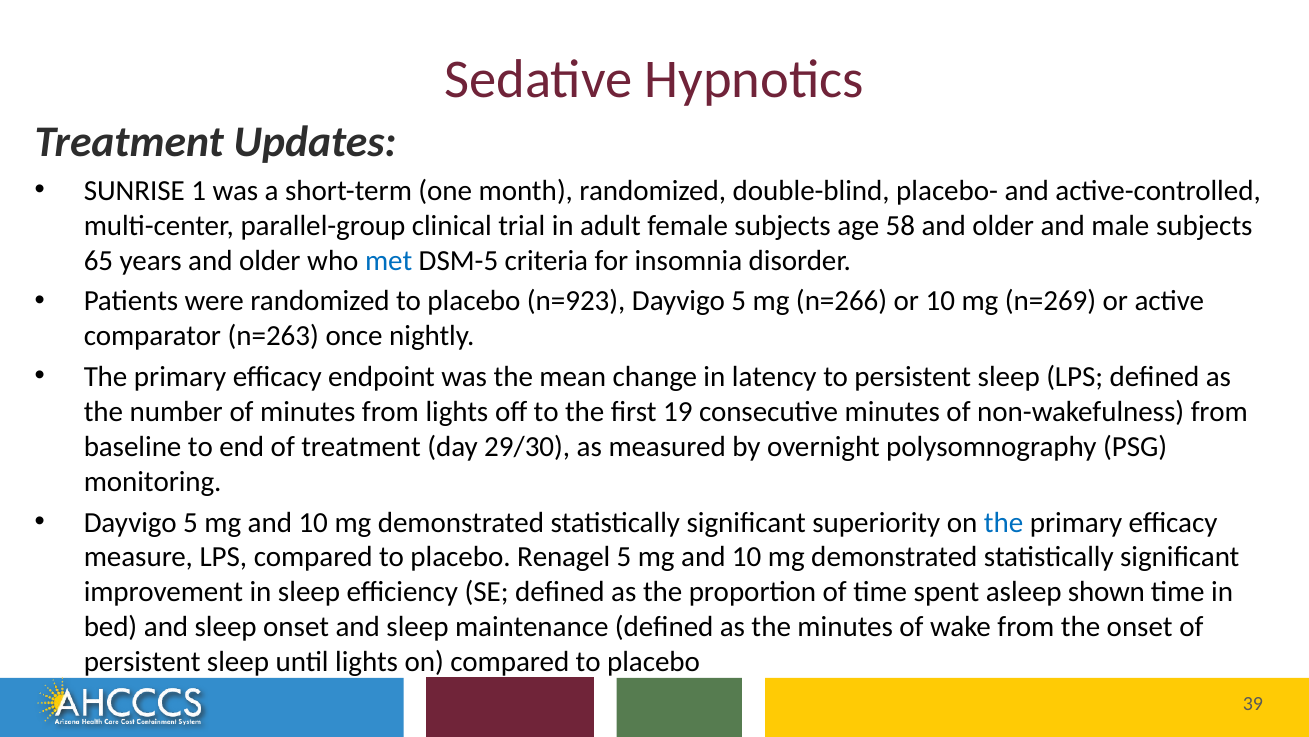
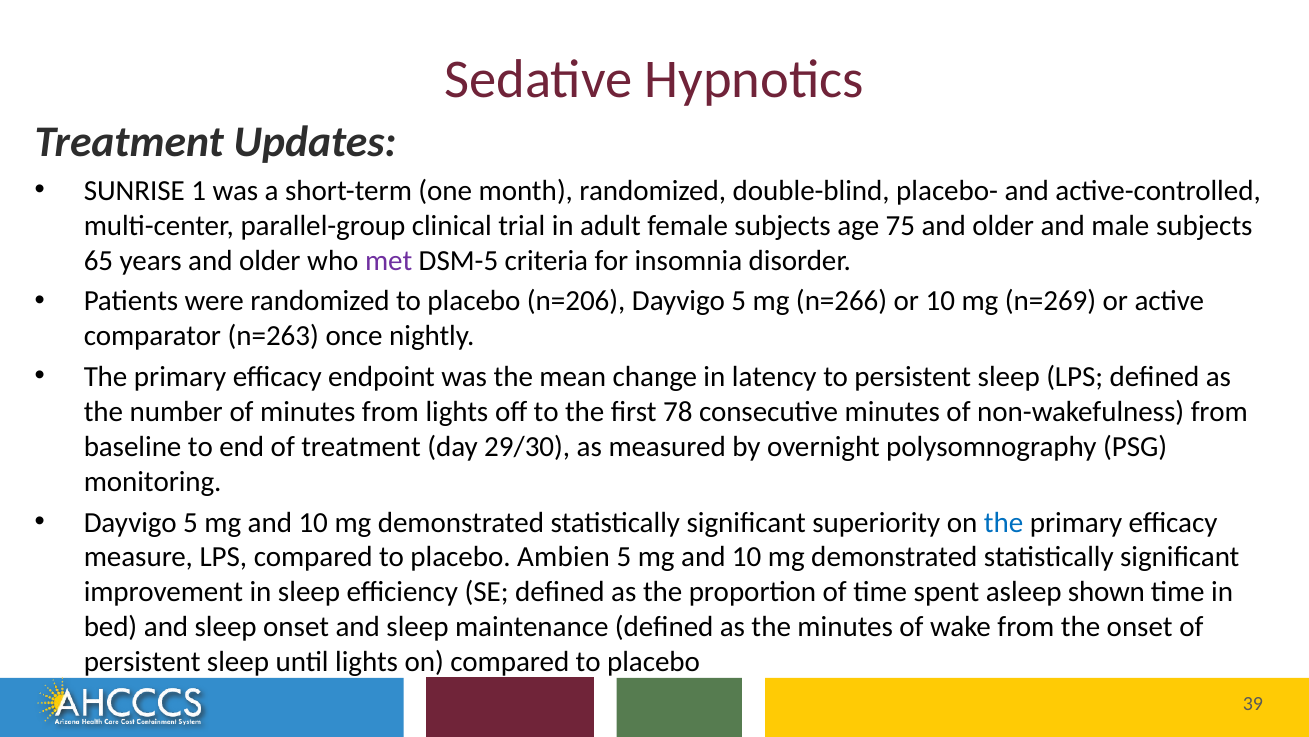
58: 58 -> 75 (900, 225)
met colour: blue -> purple (389, 260)
n=923: n=923 -> n=206 (576, 301)
19: 19 -> 78 (678, 411)
Renagel: Renagel -> Ambien (564, 557)
